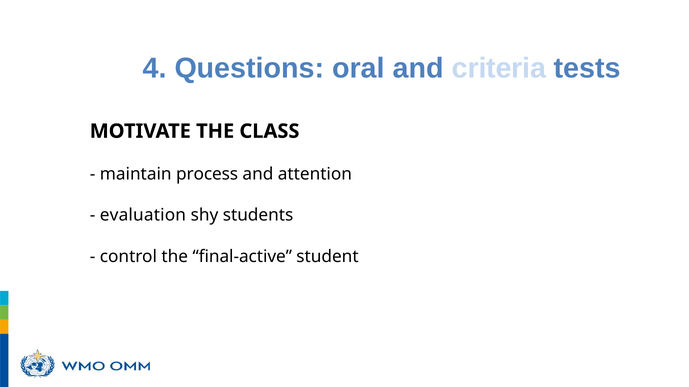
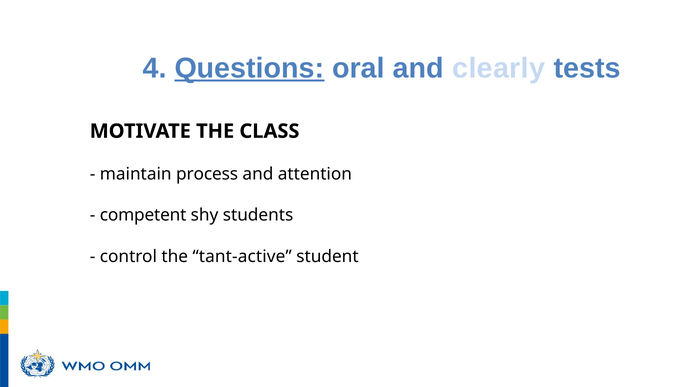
Questions underline: none -> present (250, 68)
criteria: criteria -> clearly (499, 68)
evaluation: evaluation -> competent (143, 216)
final-active: final-active -> tant-active (242, 257)
